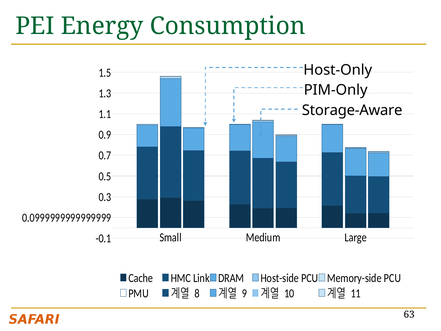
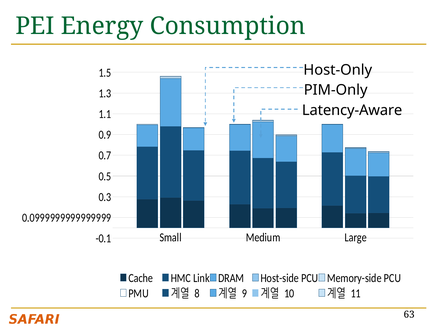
Storage-Aware: Storage-Aware -> Latency-Aware (352, 110)
